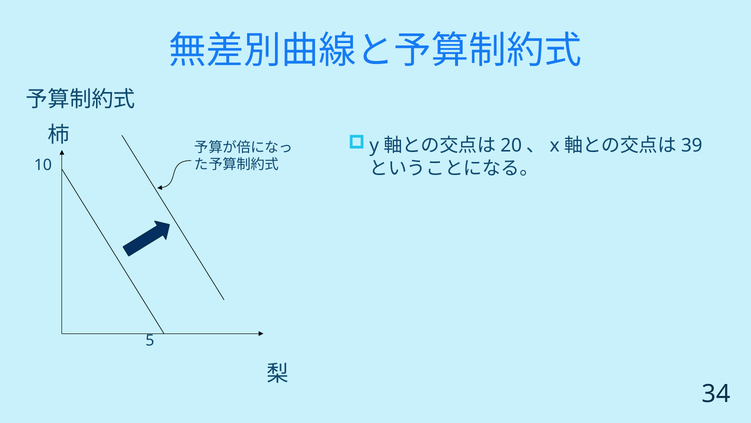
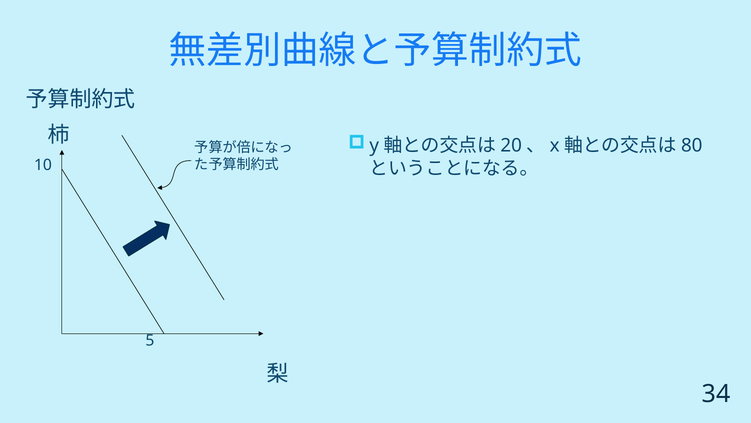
39: 39 -> 80 (692, 146)
